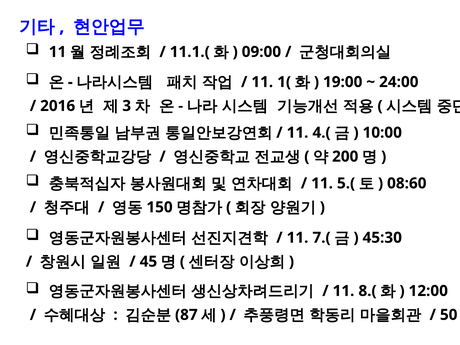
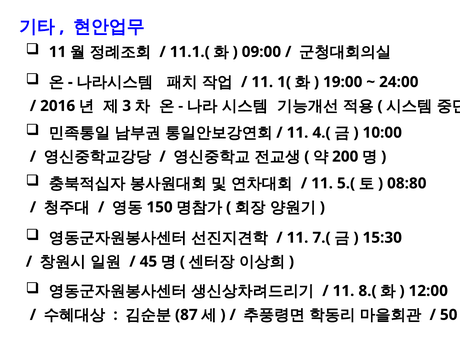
08:60: 08:60 -> 08:80 (407, 183)
45:30: 45:30 -> 15:30 (382, 238)
